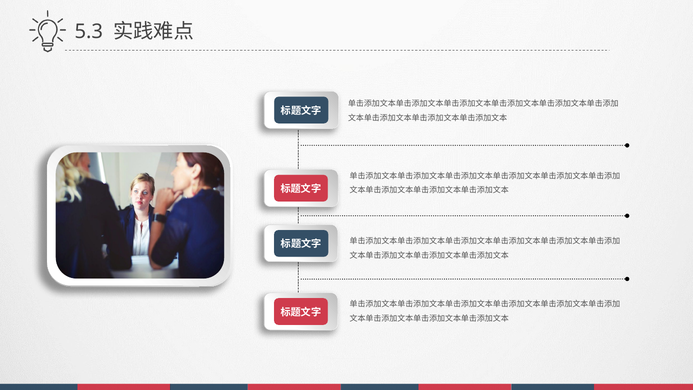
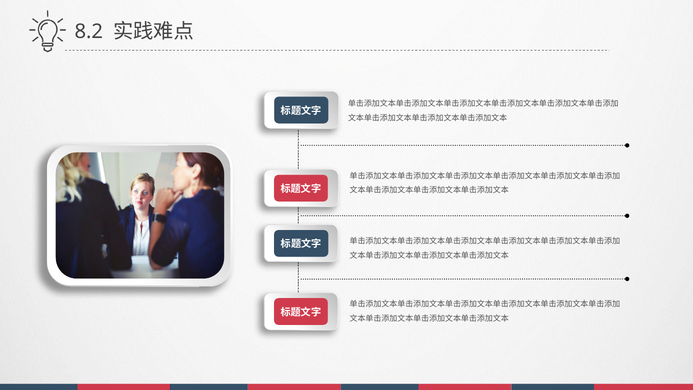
5.3: 5.3 -> 8.2 (89, 31)
